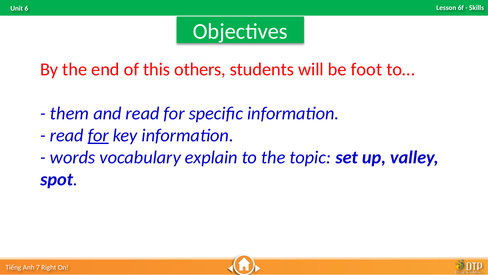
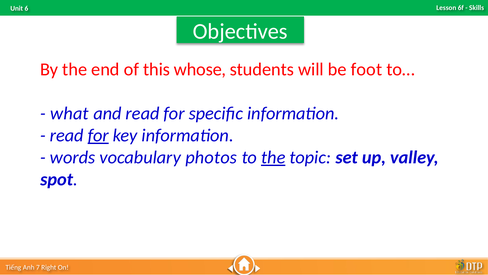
others: others -> whose (200, 69)
them: them -> what (69, 113)
explain: explain -> photos (211, 157)
the underline: none -> present (273, 157)
